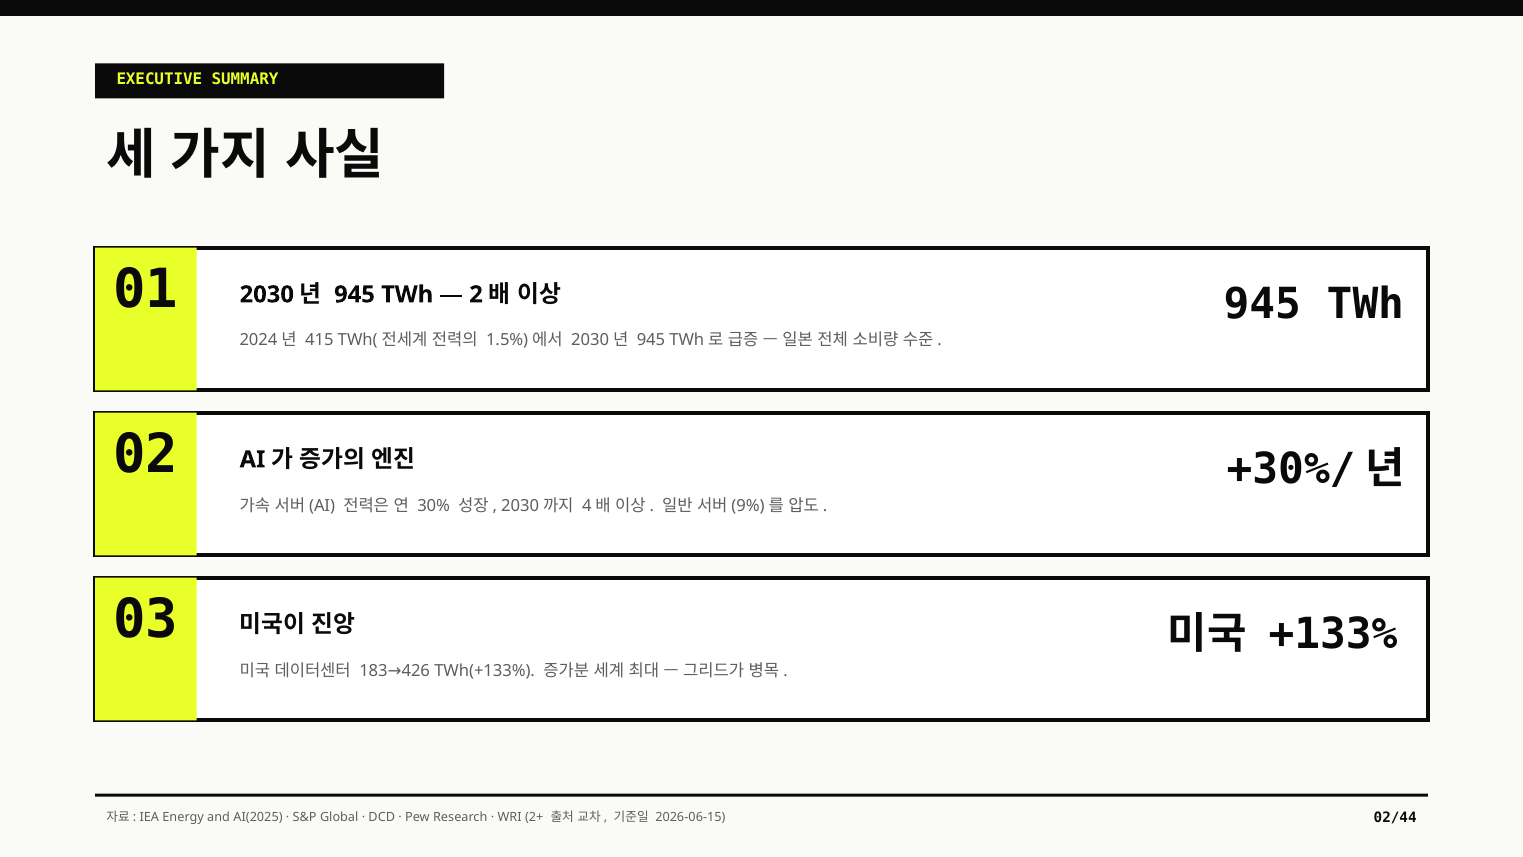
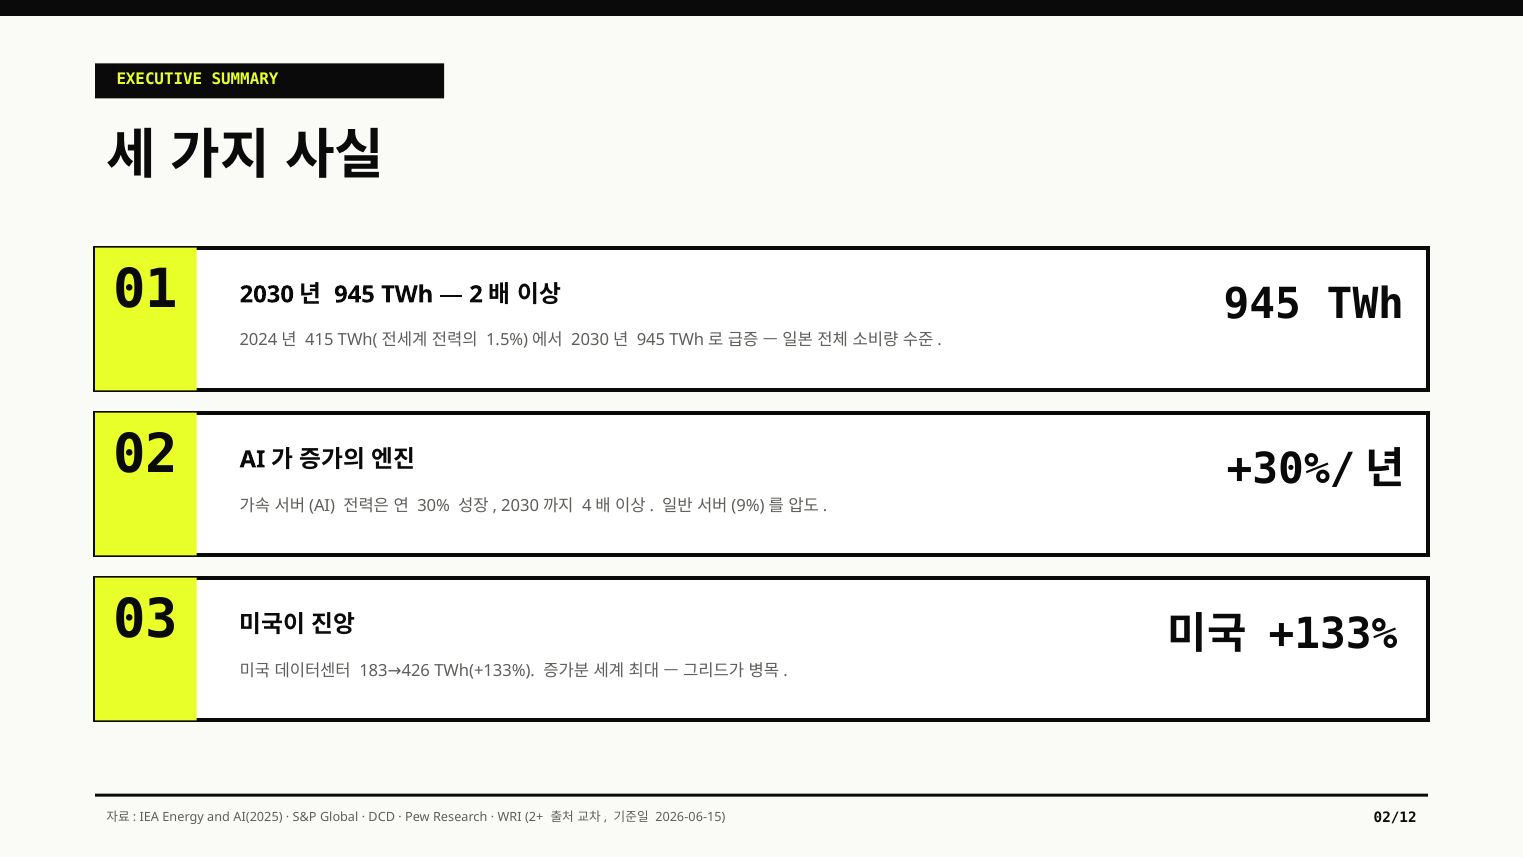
02/44: 02/44 -> 02/12 (1395, 818)
